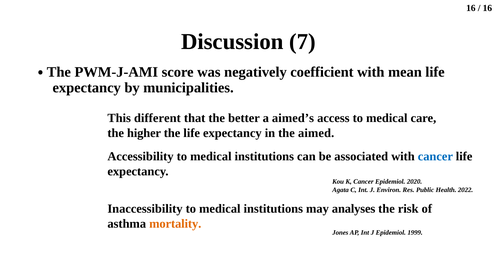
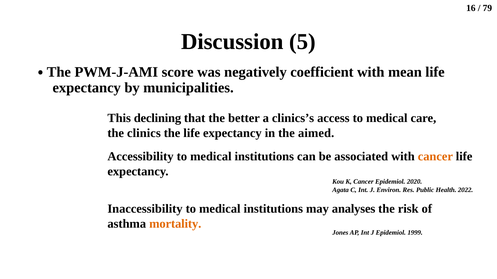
16: 16 -> 79 (487, 8)
7: 7 -> 5 (302, 42)
different: different -> declining (158, 118)
aimed’s: aimed’s -> clinics’s (293, 118)
higher: higher -> clinics (144, 133)
cancer colour: blue -> orange (435, 157)
